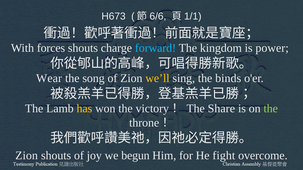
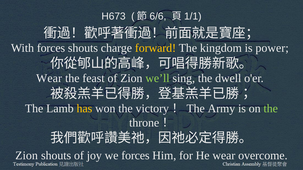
forward colour: light blue -> yellow (155, 48)
song: song -> feast (94, 79)
we’ll colour: yellow -> light green (157, 79)
binds: binds -> dwell (228, 79)
Share: Share -> Army (221, 109)
we begun: begun -> forces (135, 156)
He fight: fight -> wear (224, 156)
